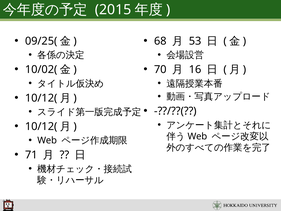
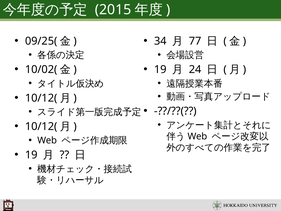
68: 68 -> 34 (160, 41)
53: 53 -> 77 (195, 41)
70: 70 -> 19 (160, 69)
16: 16 -> 24 (195, 69)
71: 71 -> 19 (31, 155)
